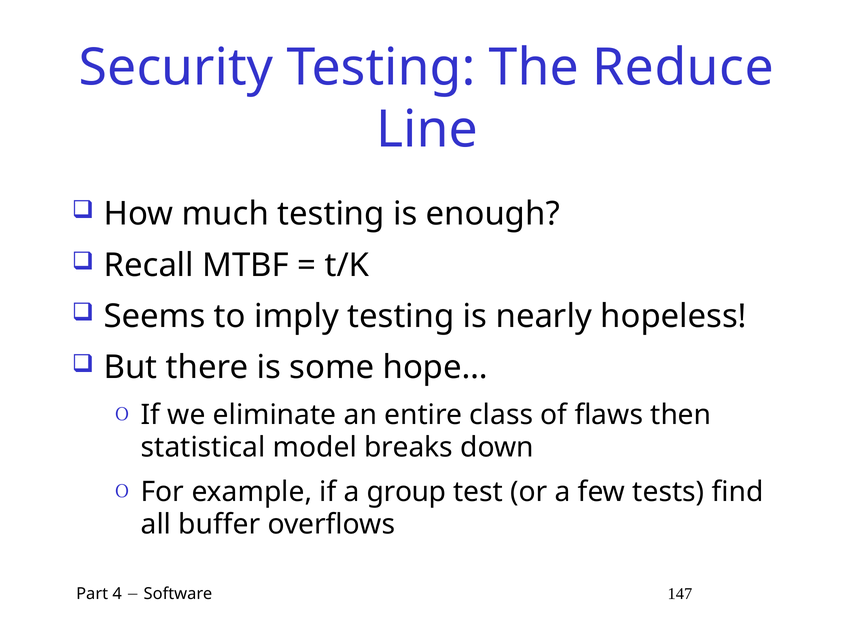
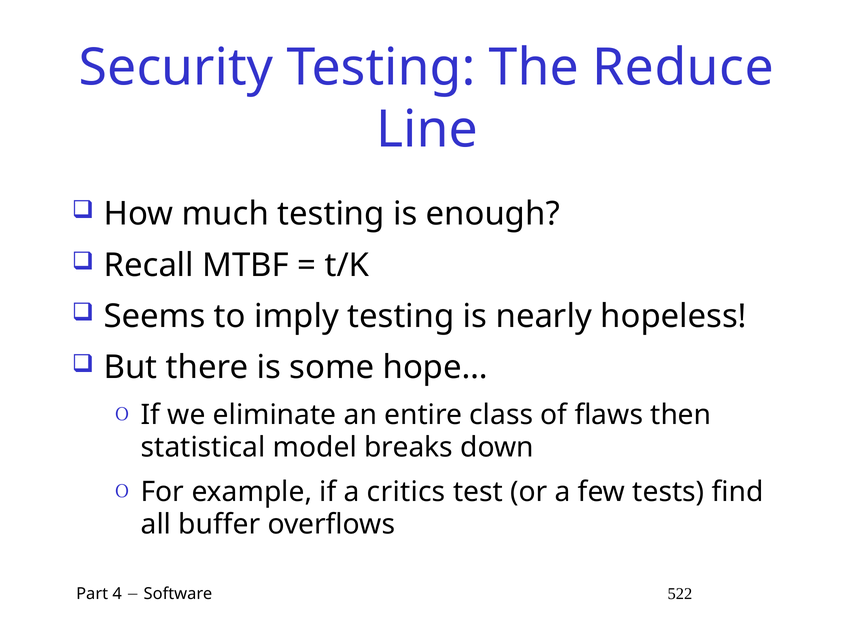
group: group -> critics (406, 492)
147: 147 -> 522 (680, 594)
